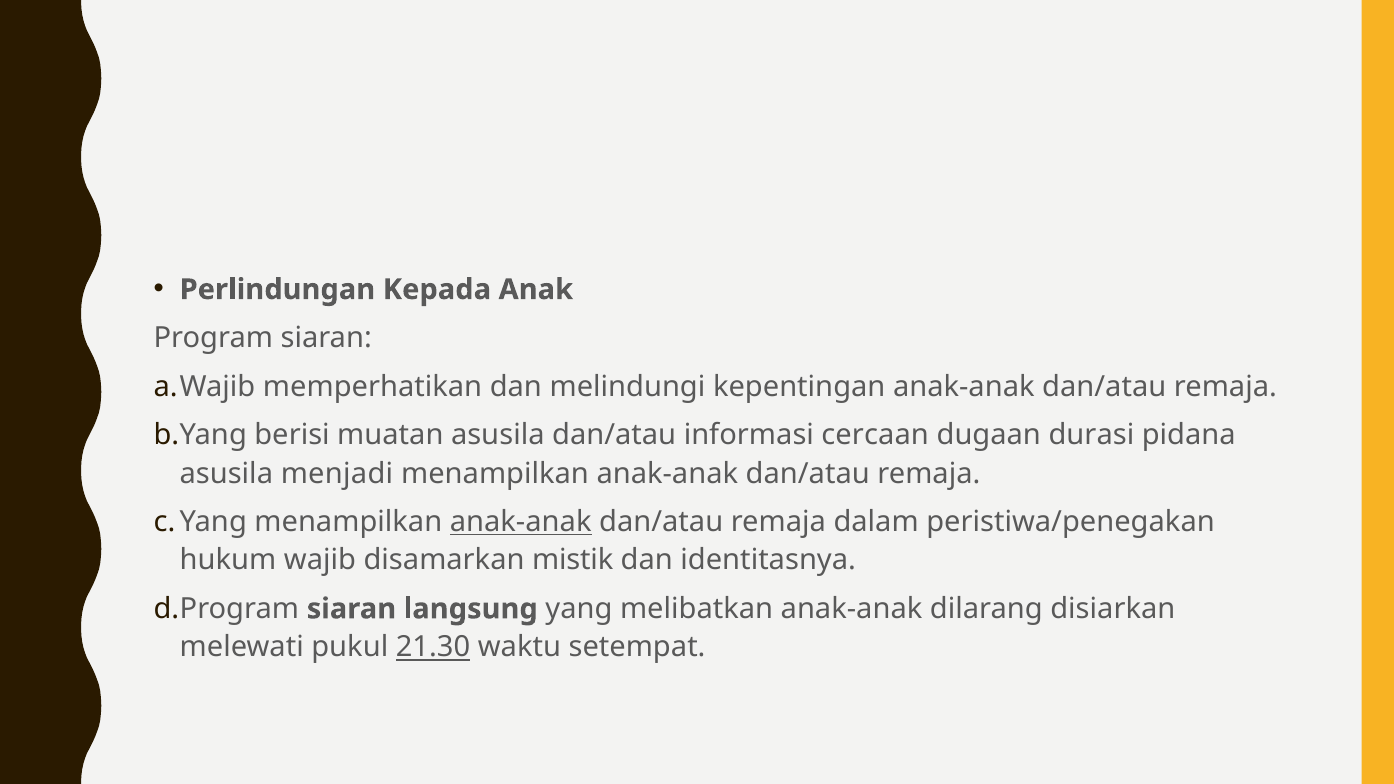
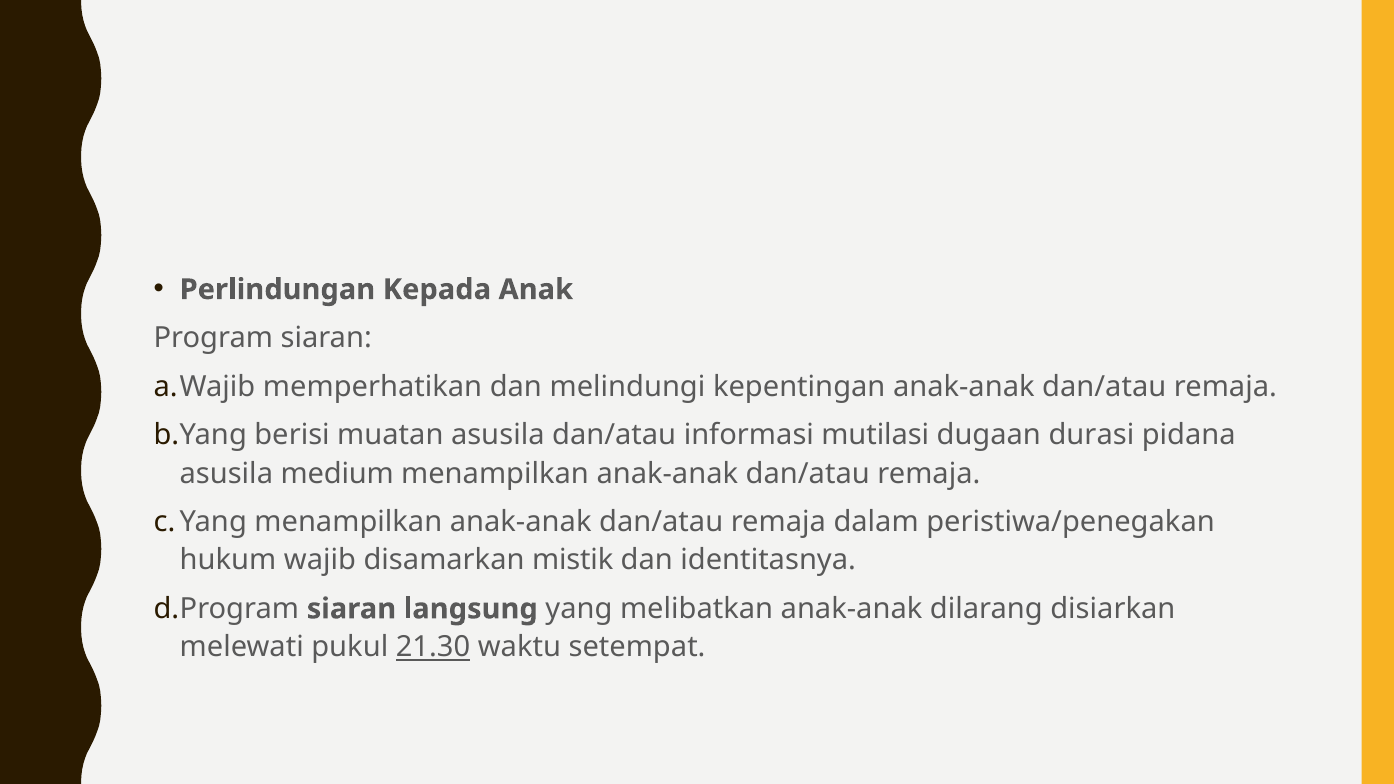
cercaan: cercaan -> mutilasi (875, 435)
menjadi: menjadi -> medium (337, 474)
anak-anak underline: present -> none (521, 522)
